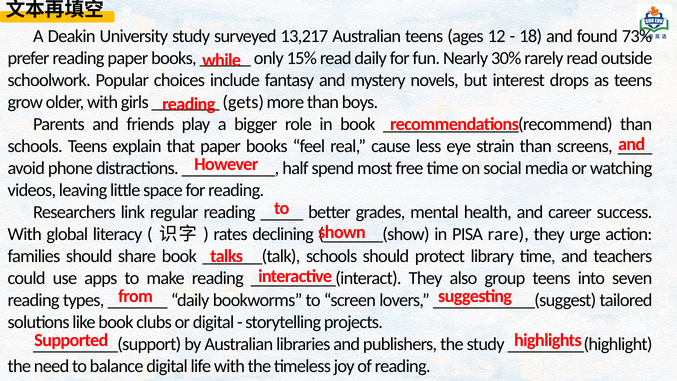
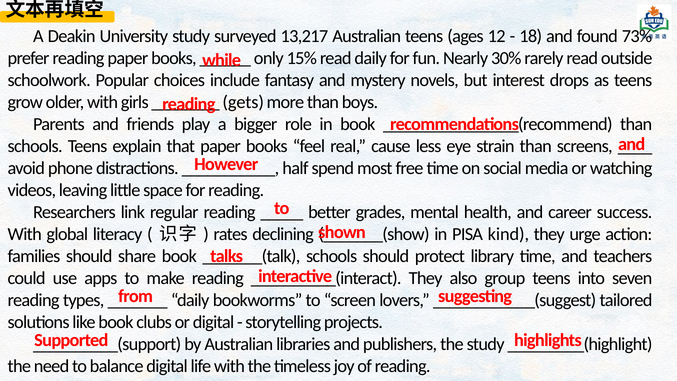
rare: rare -> kind (508, 234)
